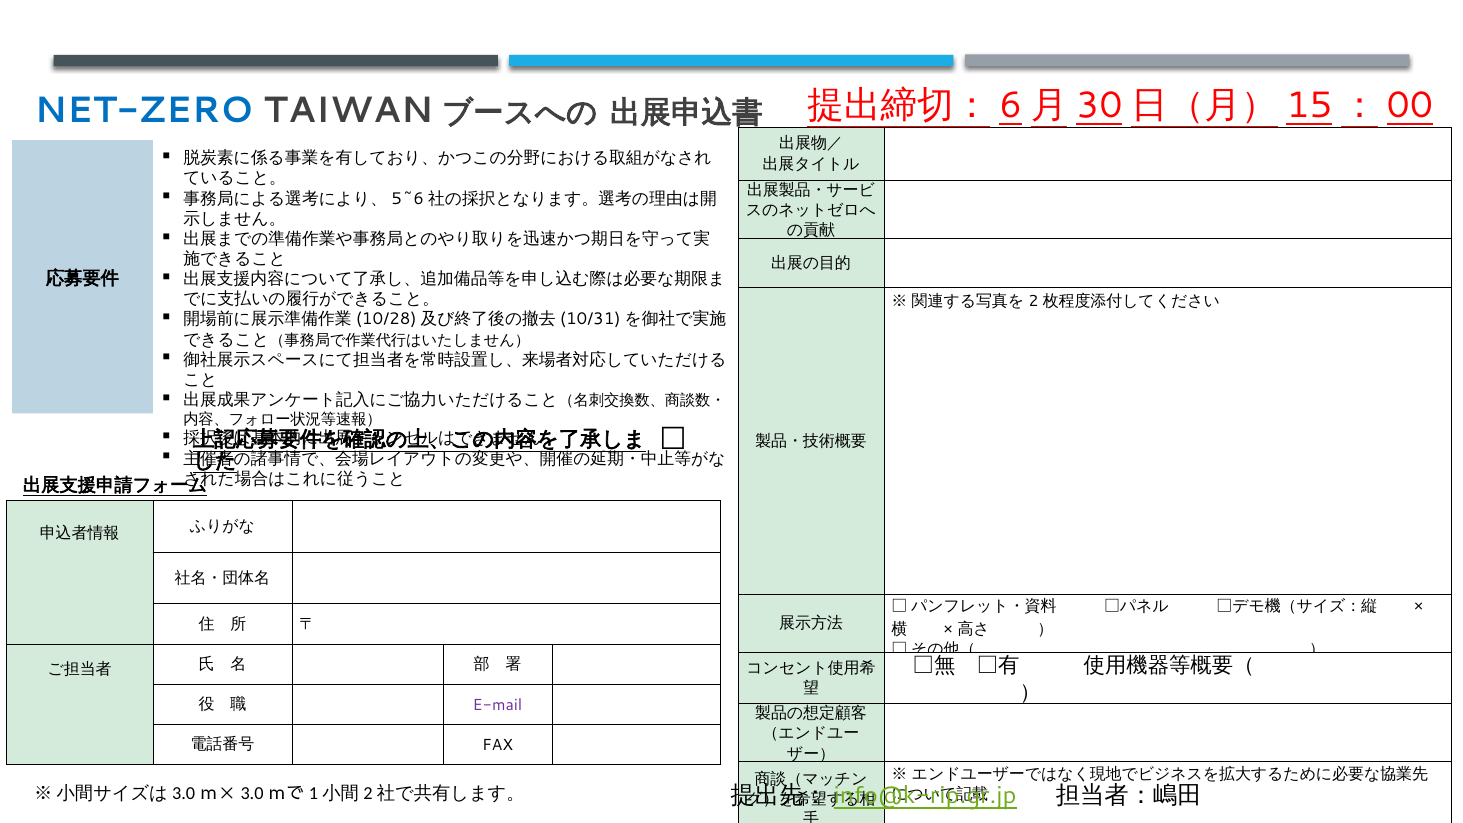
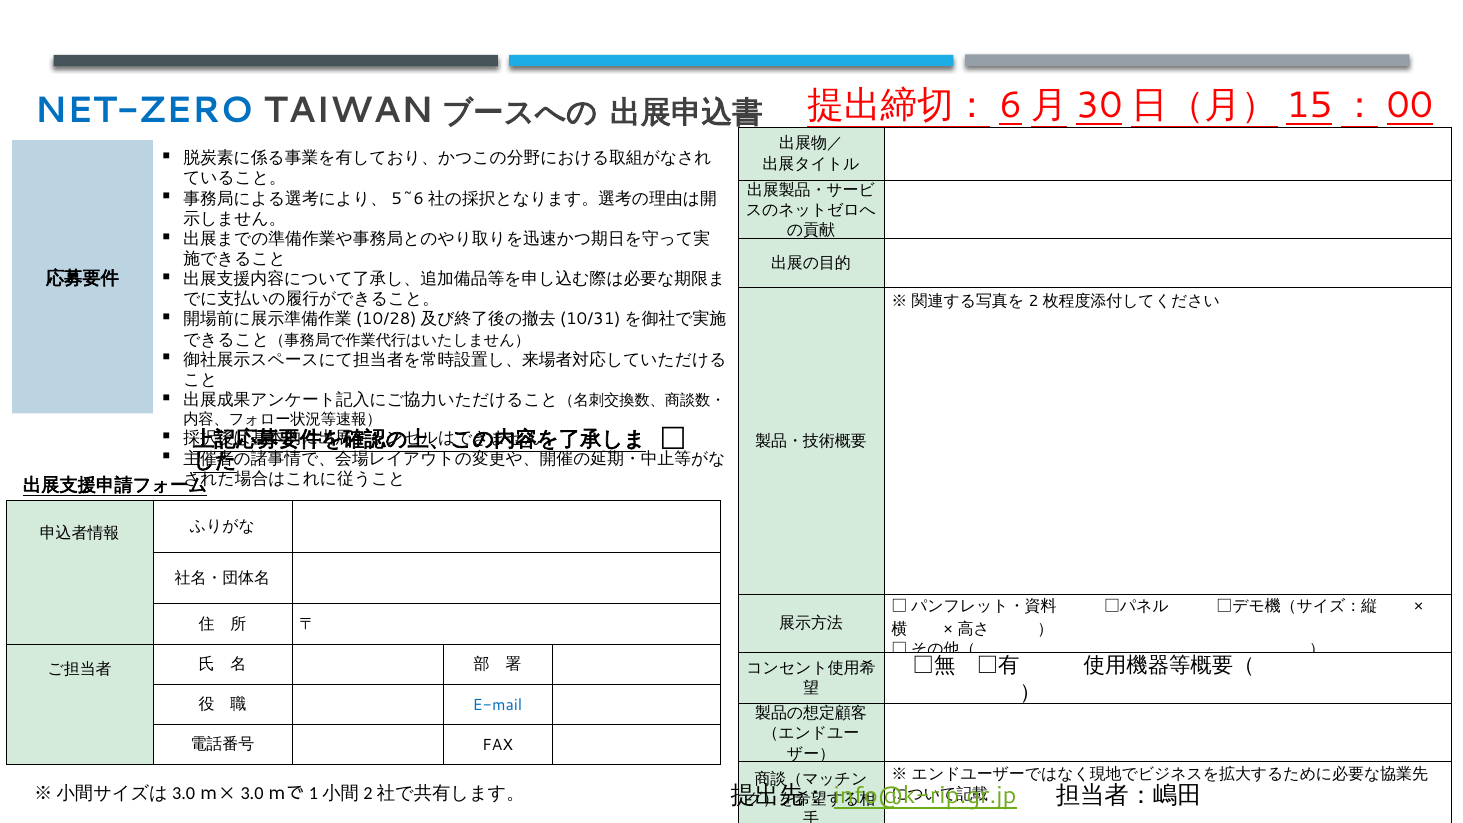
E-mail colour: purple -> blue (497, 705)
